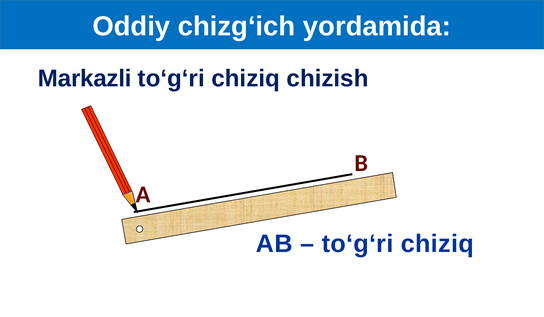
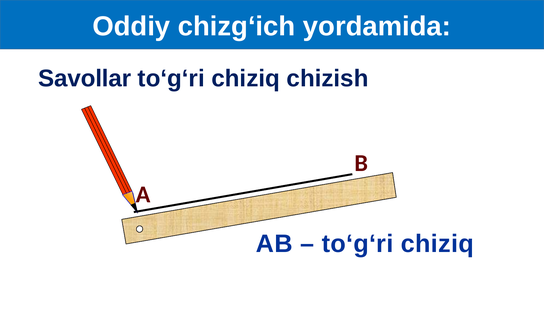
Markazli: Markazli -> Savollar (85, 79)
